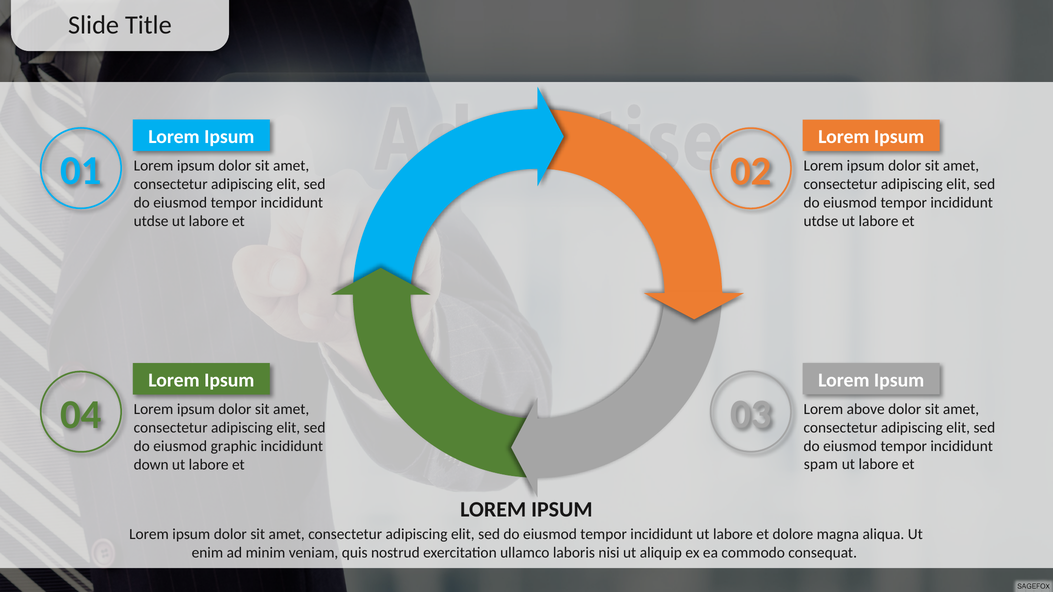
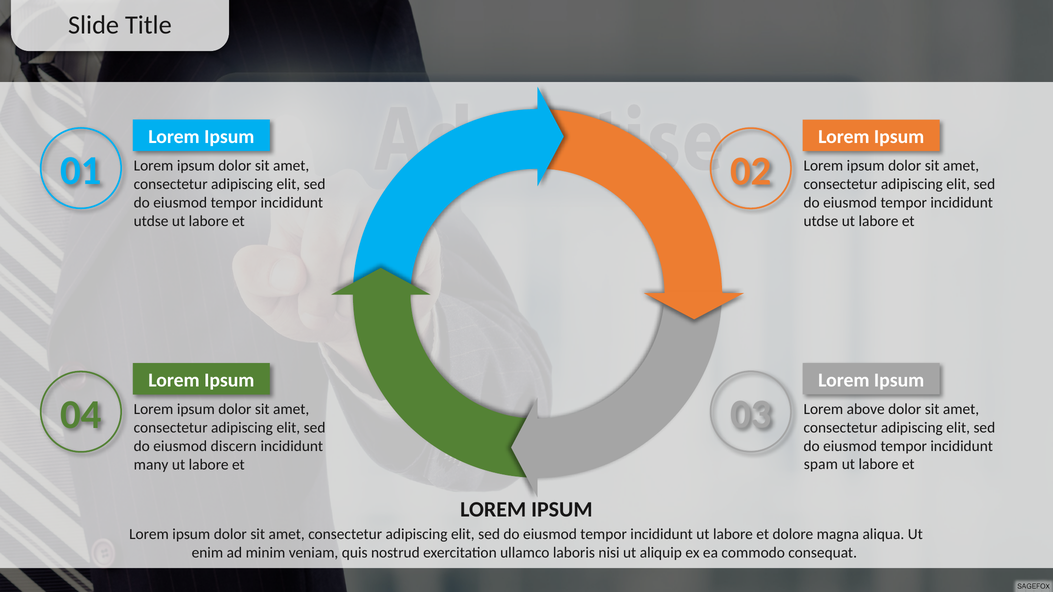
graphic: graphic -> discern (234, 446)
down: down -> many (151, 465)
